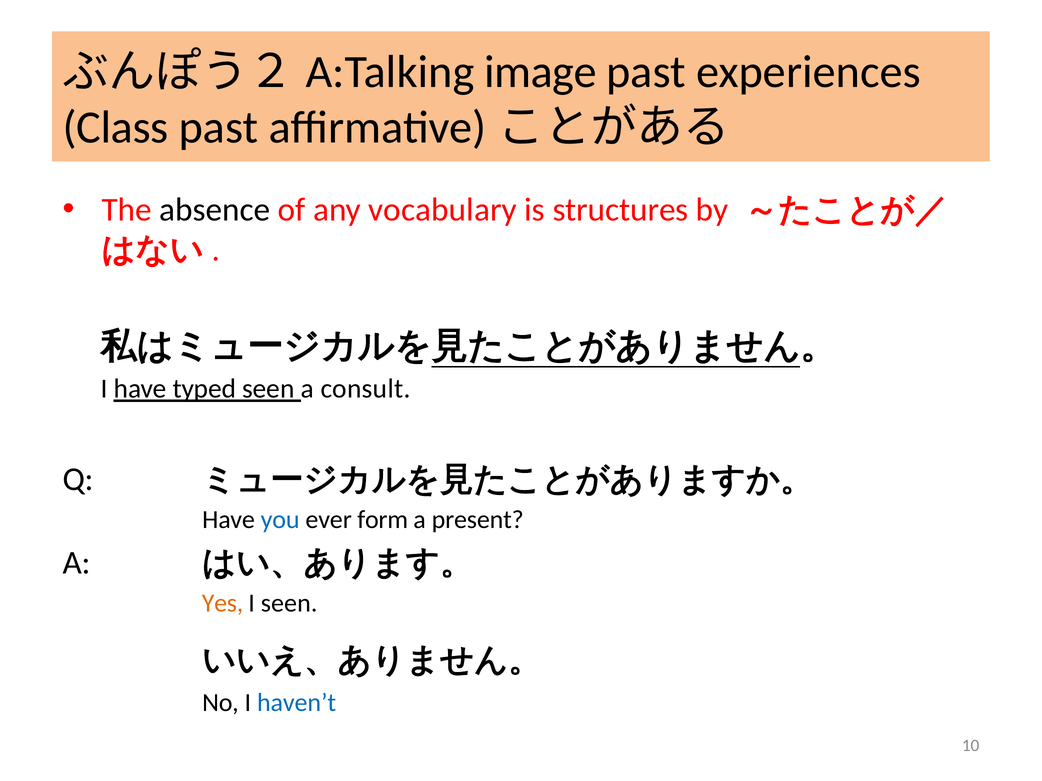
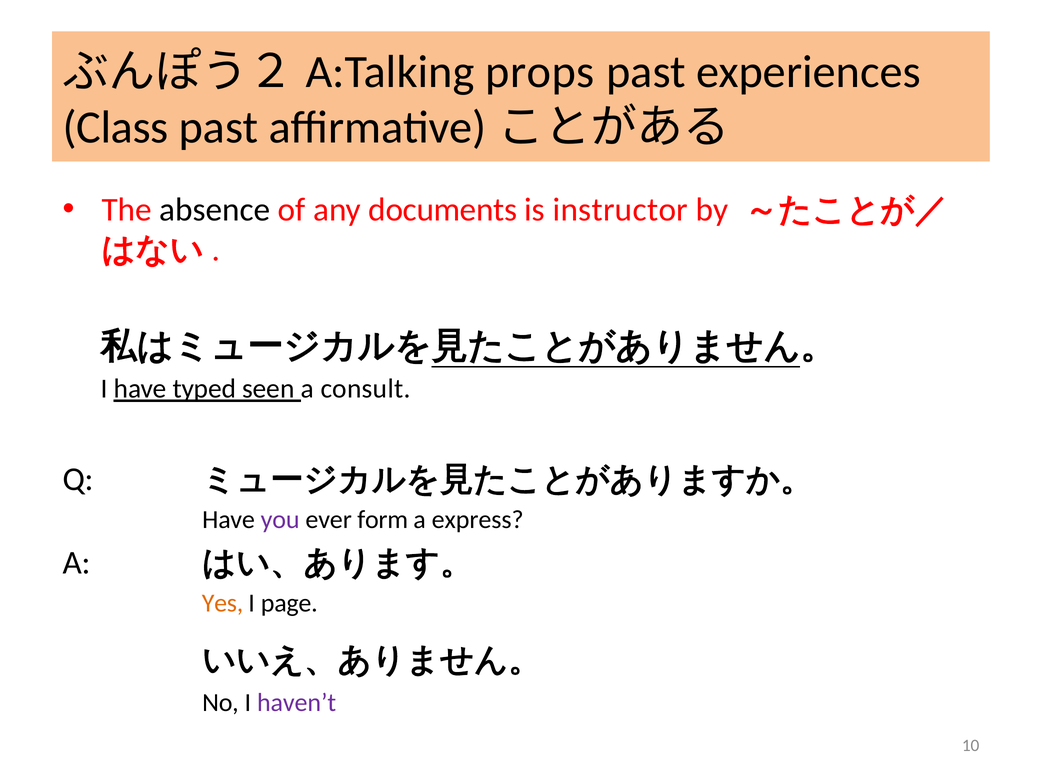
image: image -> props (540, 72)
vocabulary: vocabulary -> documents (443, 210)
structures: structures -> instructor (620, 210)
you colour: blue -> purple (280, 520)
present: present -> express (478, 520)
I seen: seen -> page (289, 603)
haven’t colour: blue -> purple (297, 703)
